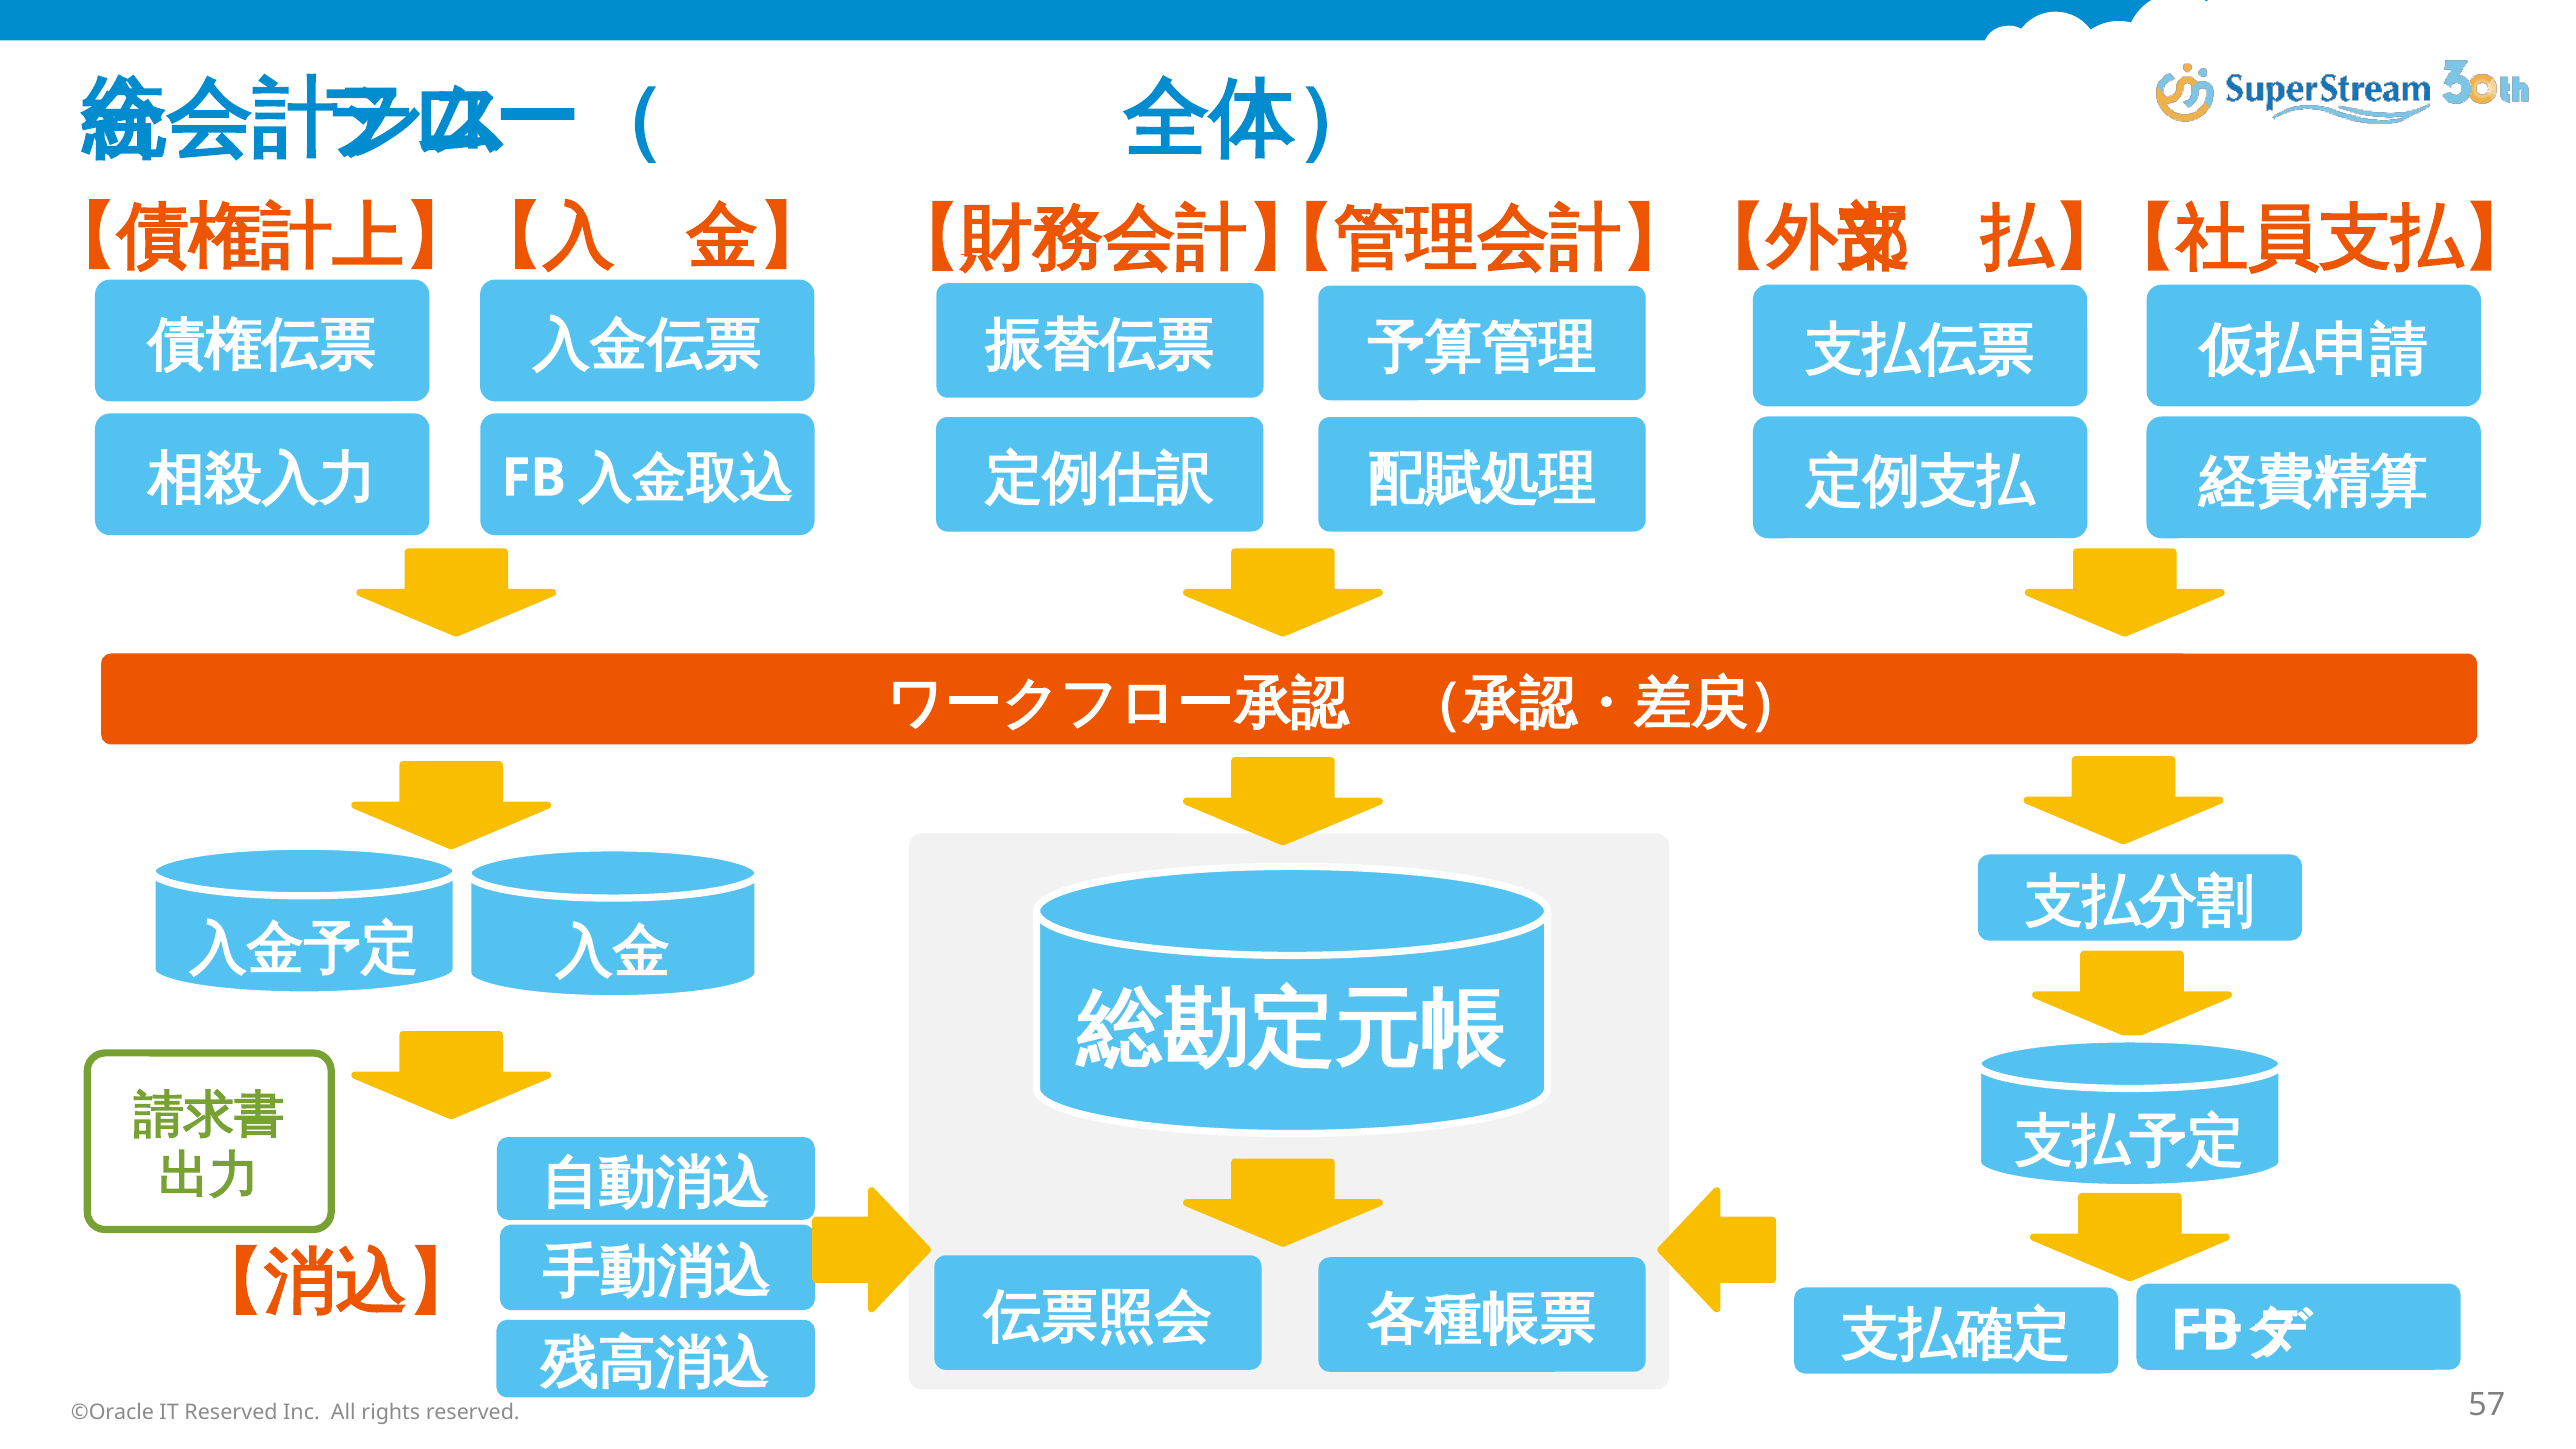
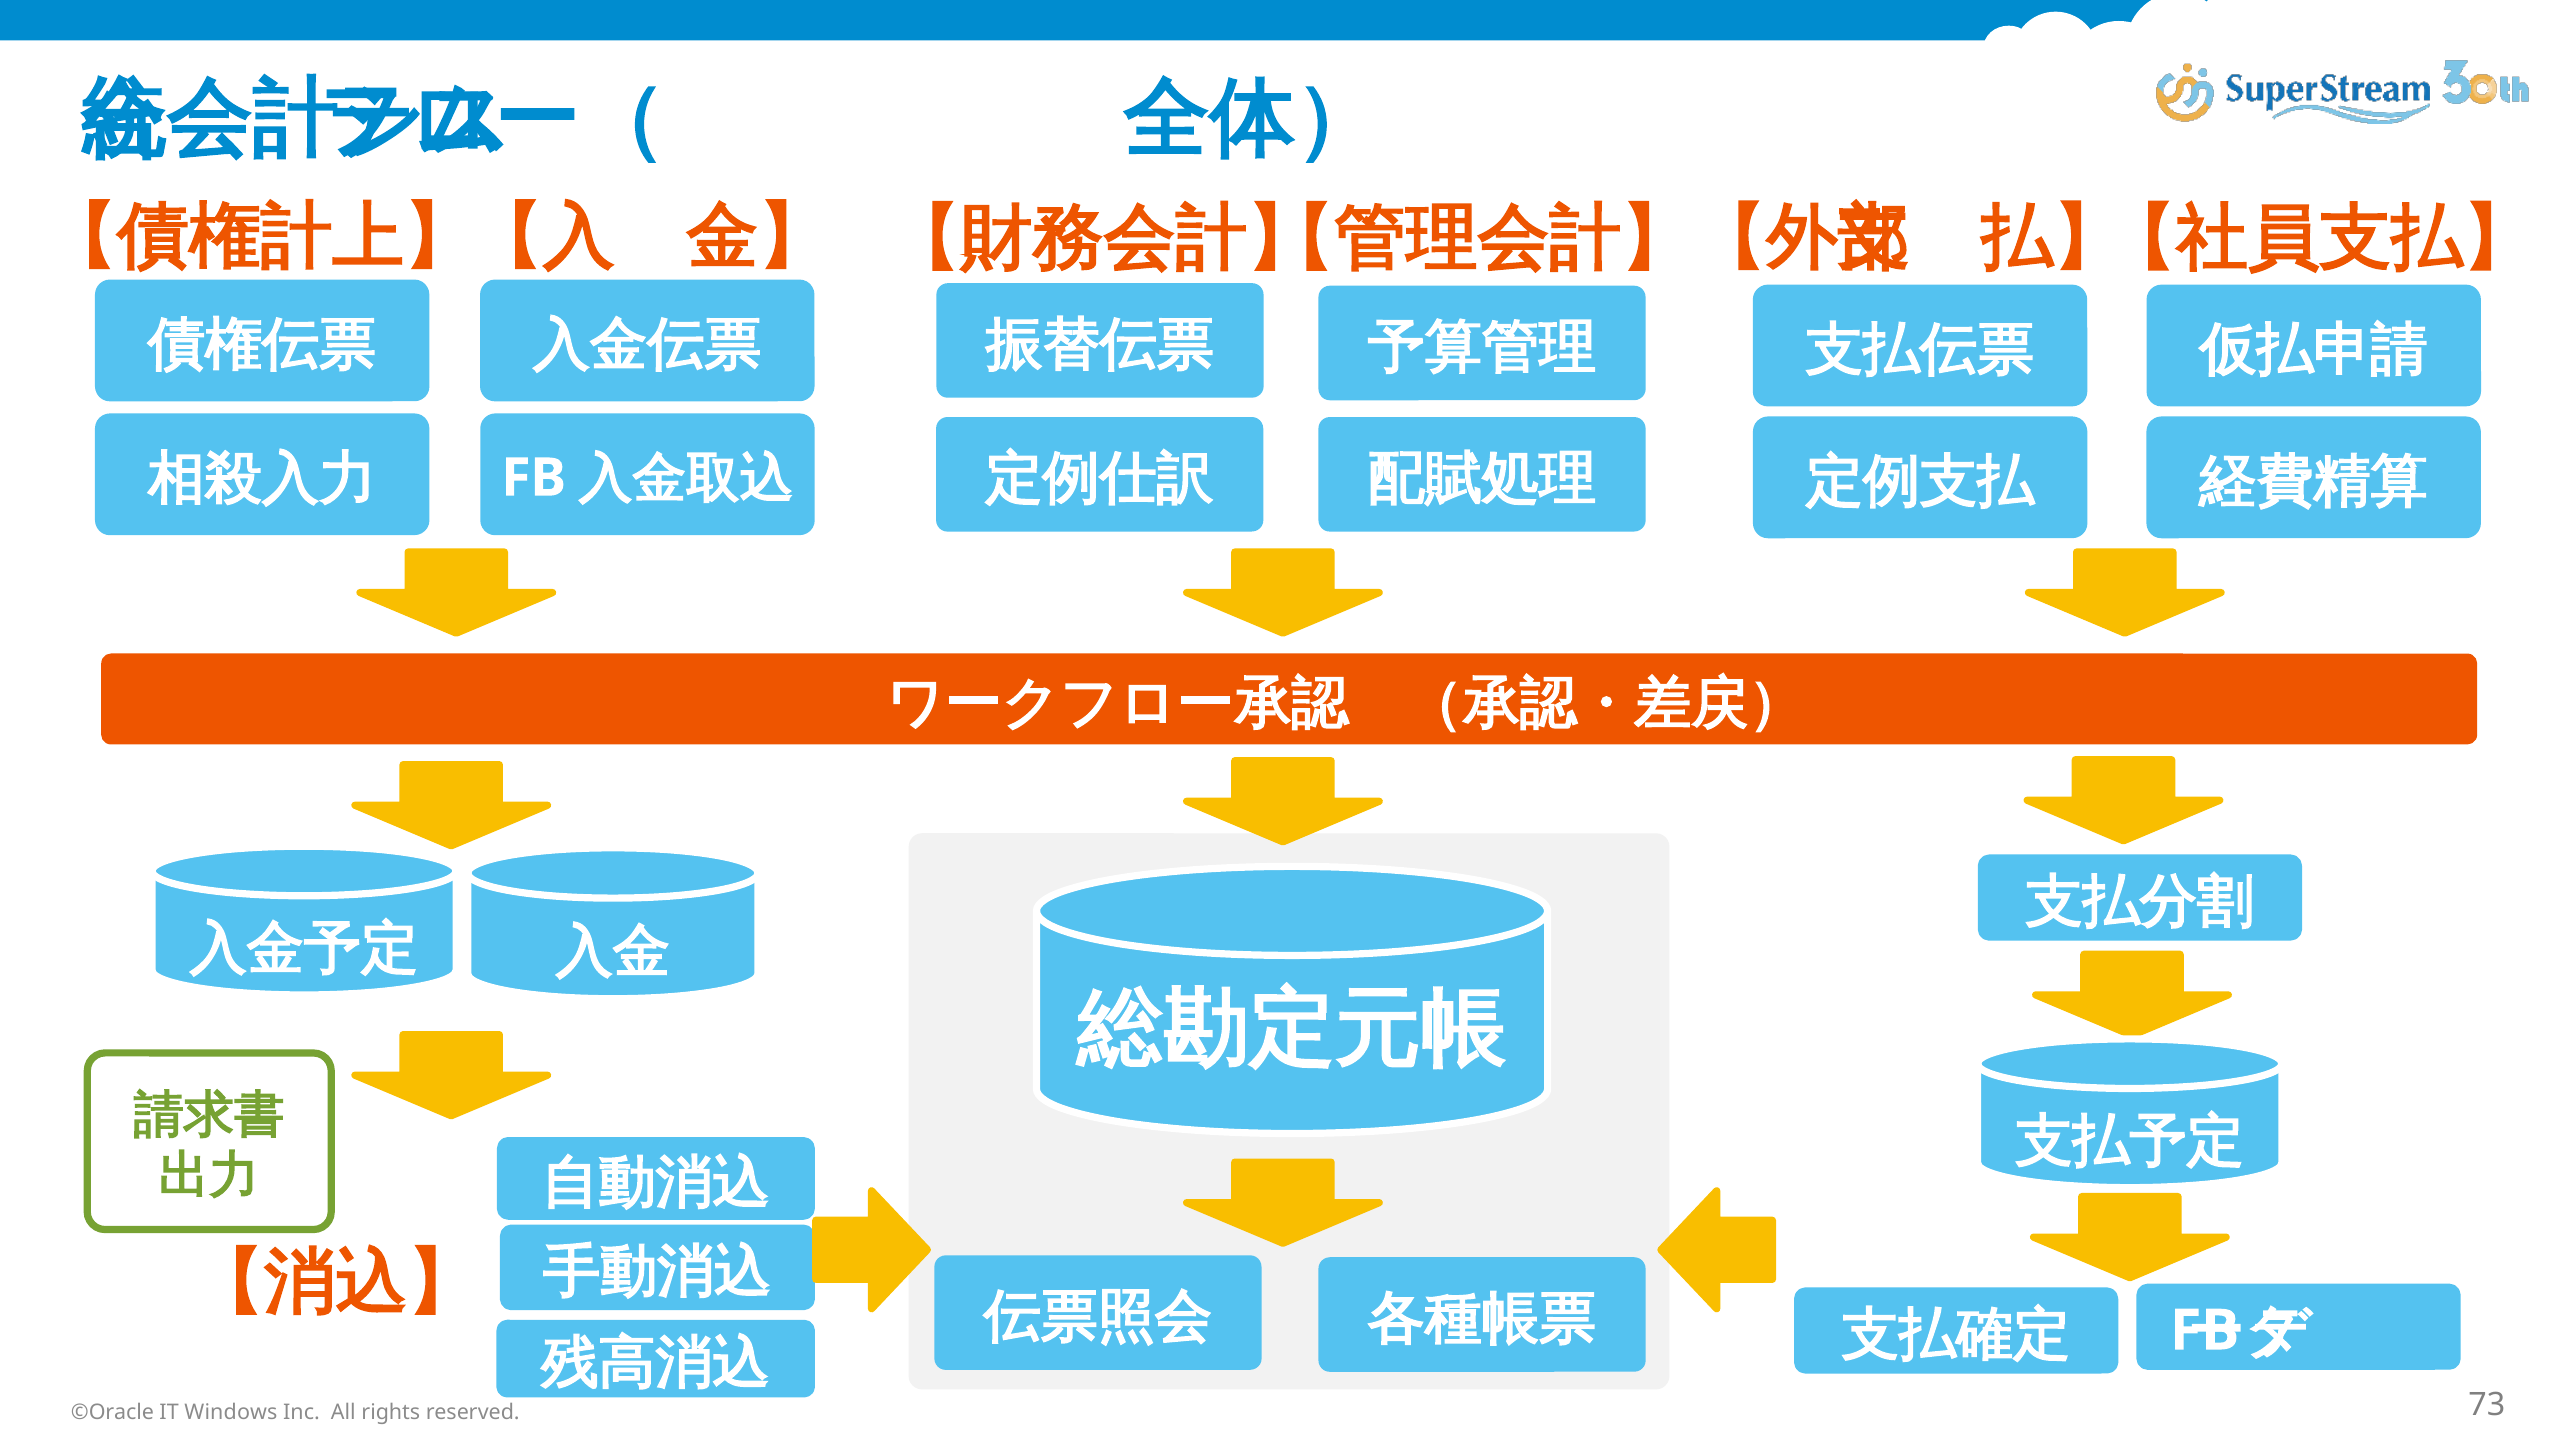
IT Reserved: Reserved -> Windows (231, 1413)
57: 57 -> 73 (2487, 1405)
